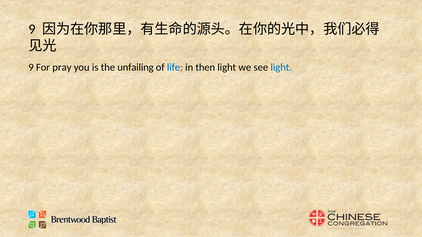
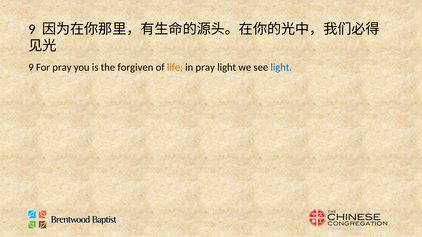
unfailing: unfailing -> forgiven (135, 68)
life colour: blue -> orange (175, 68)
in then: then -> pray (205, 68)
